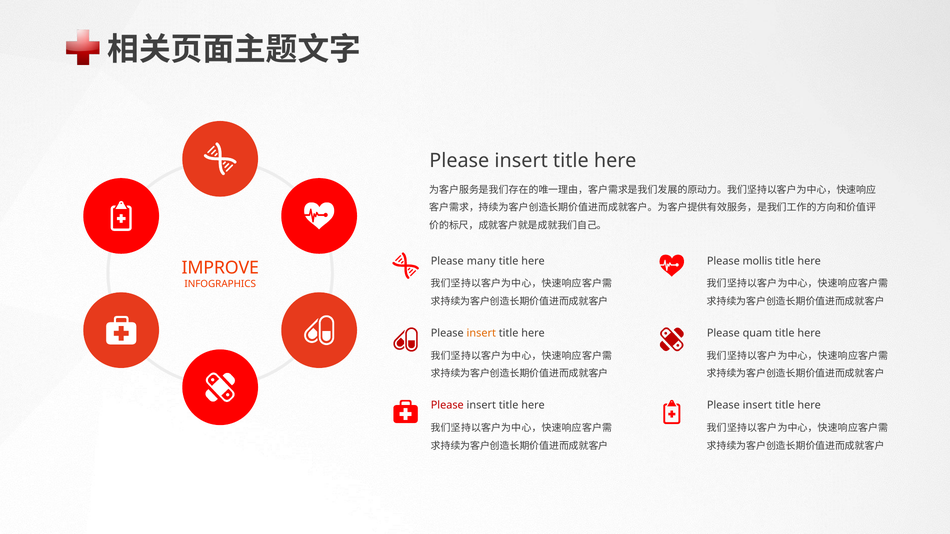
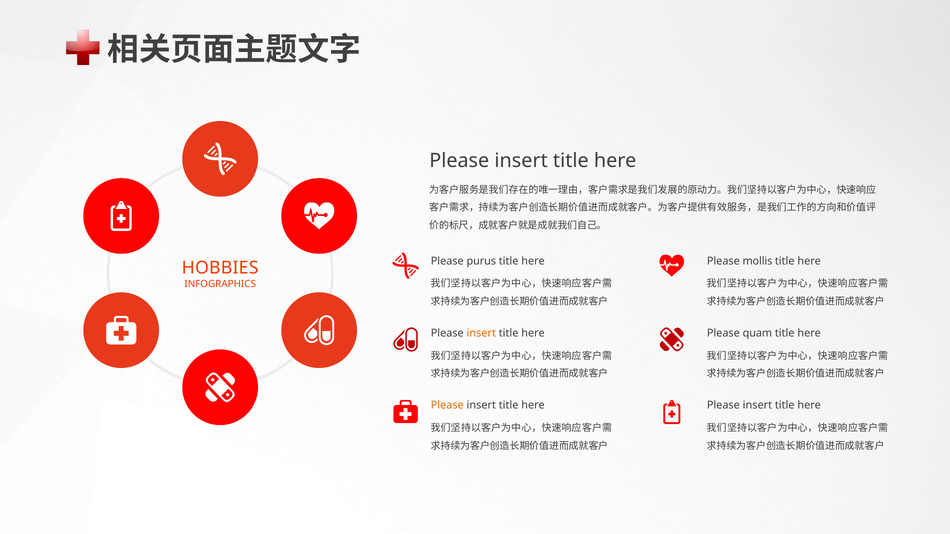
many: many -> purus (481, 261)
IMPROVE: IMPROVE -> HOBBIES (220, 268)
Please colour: red -> orange (447, 406)
